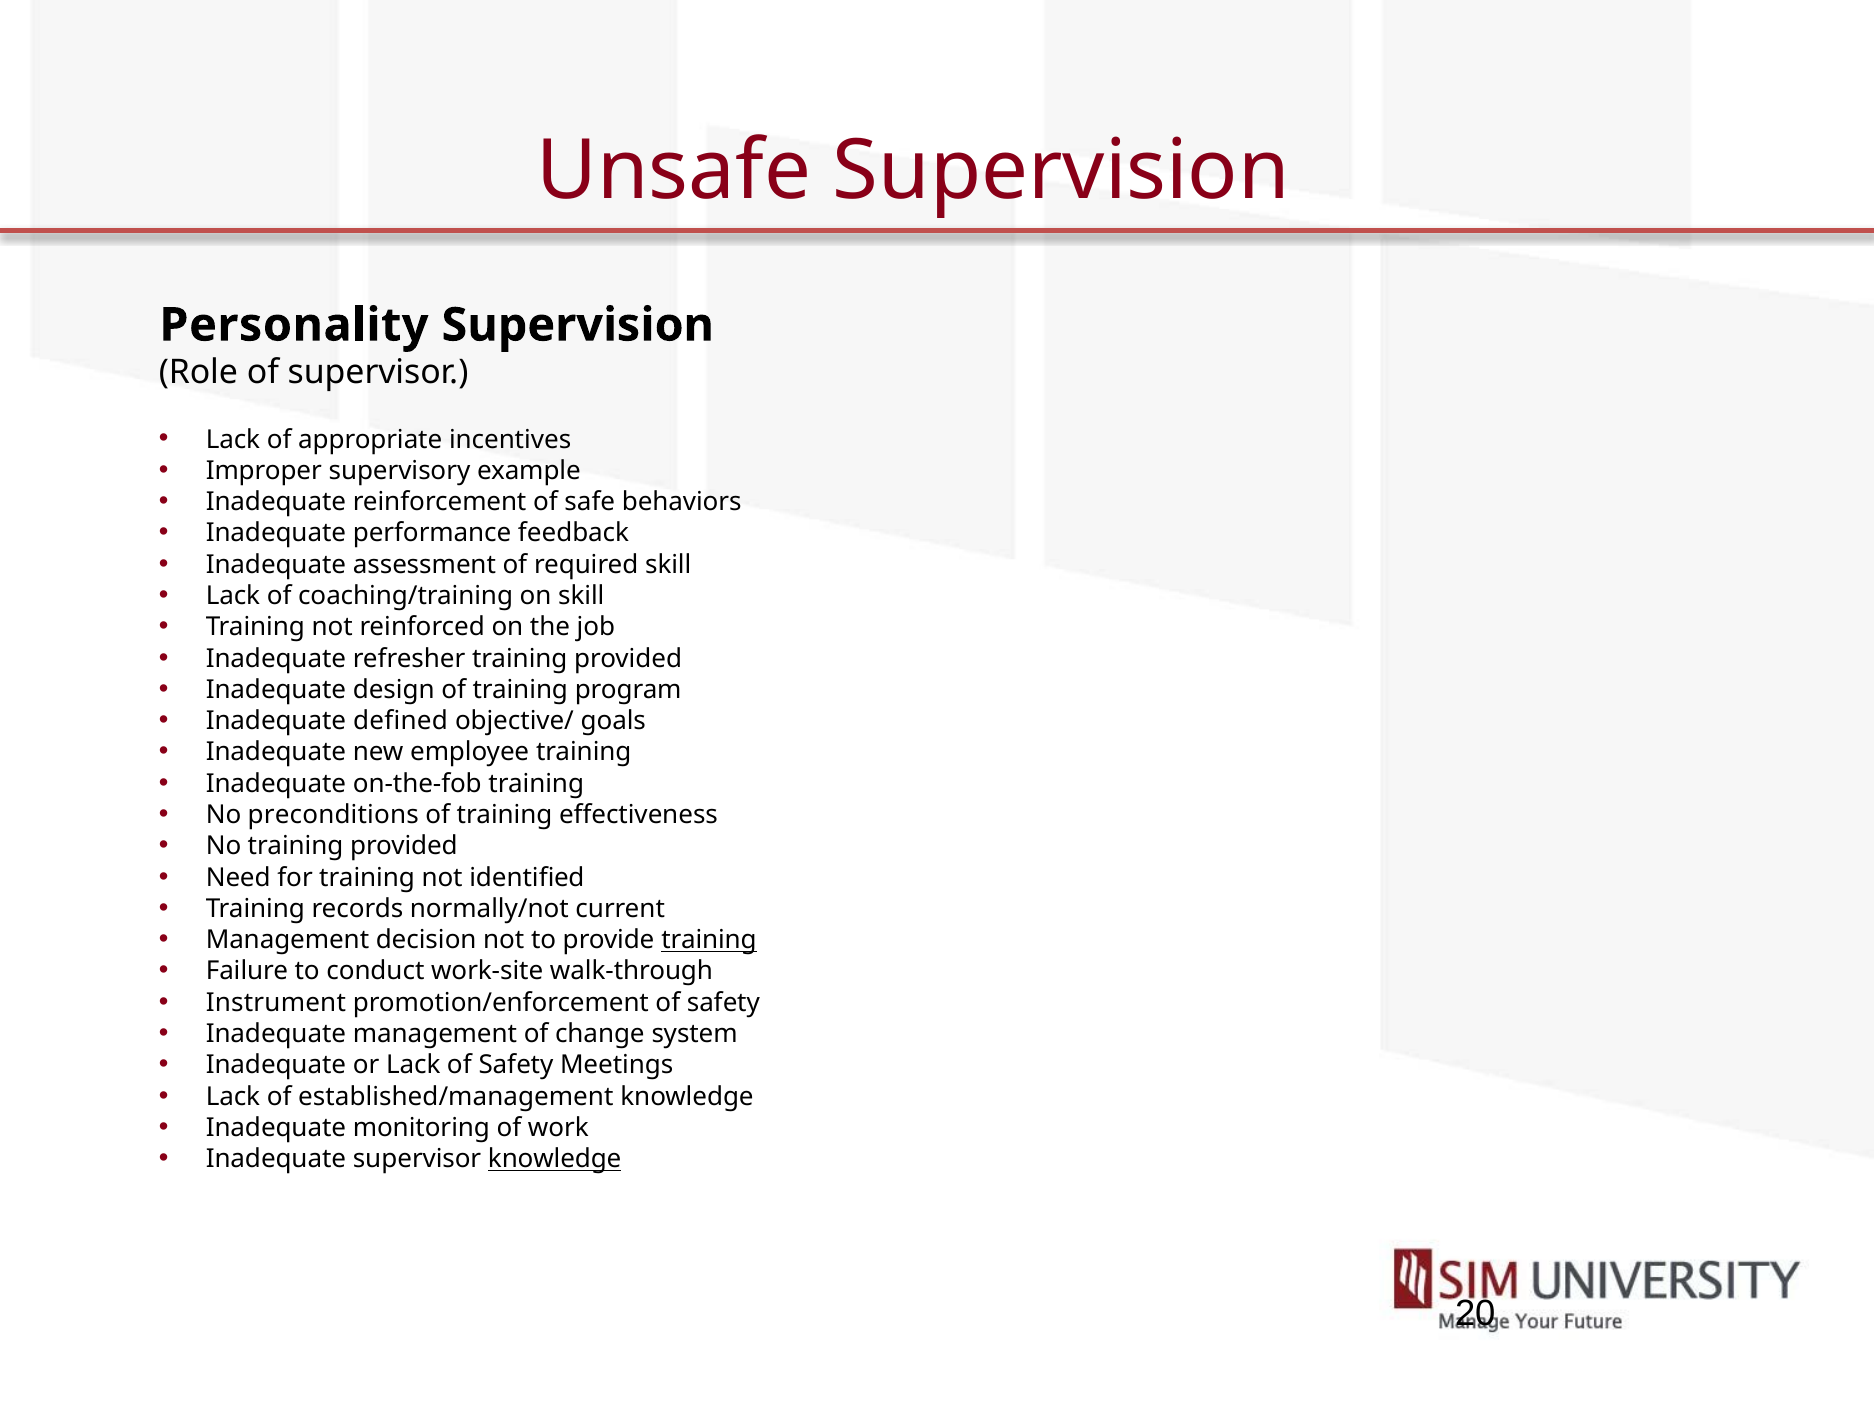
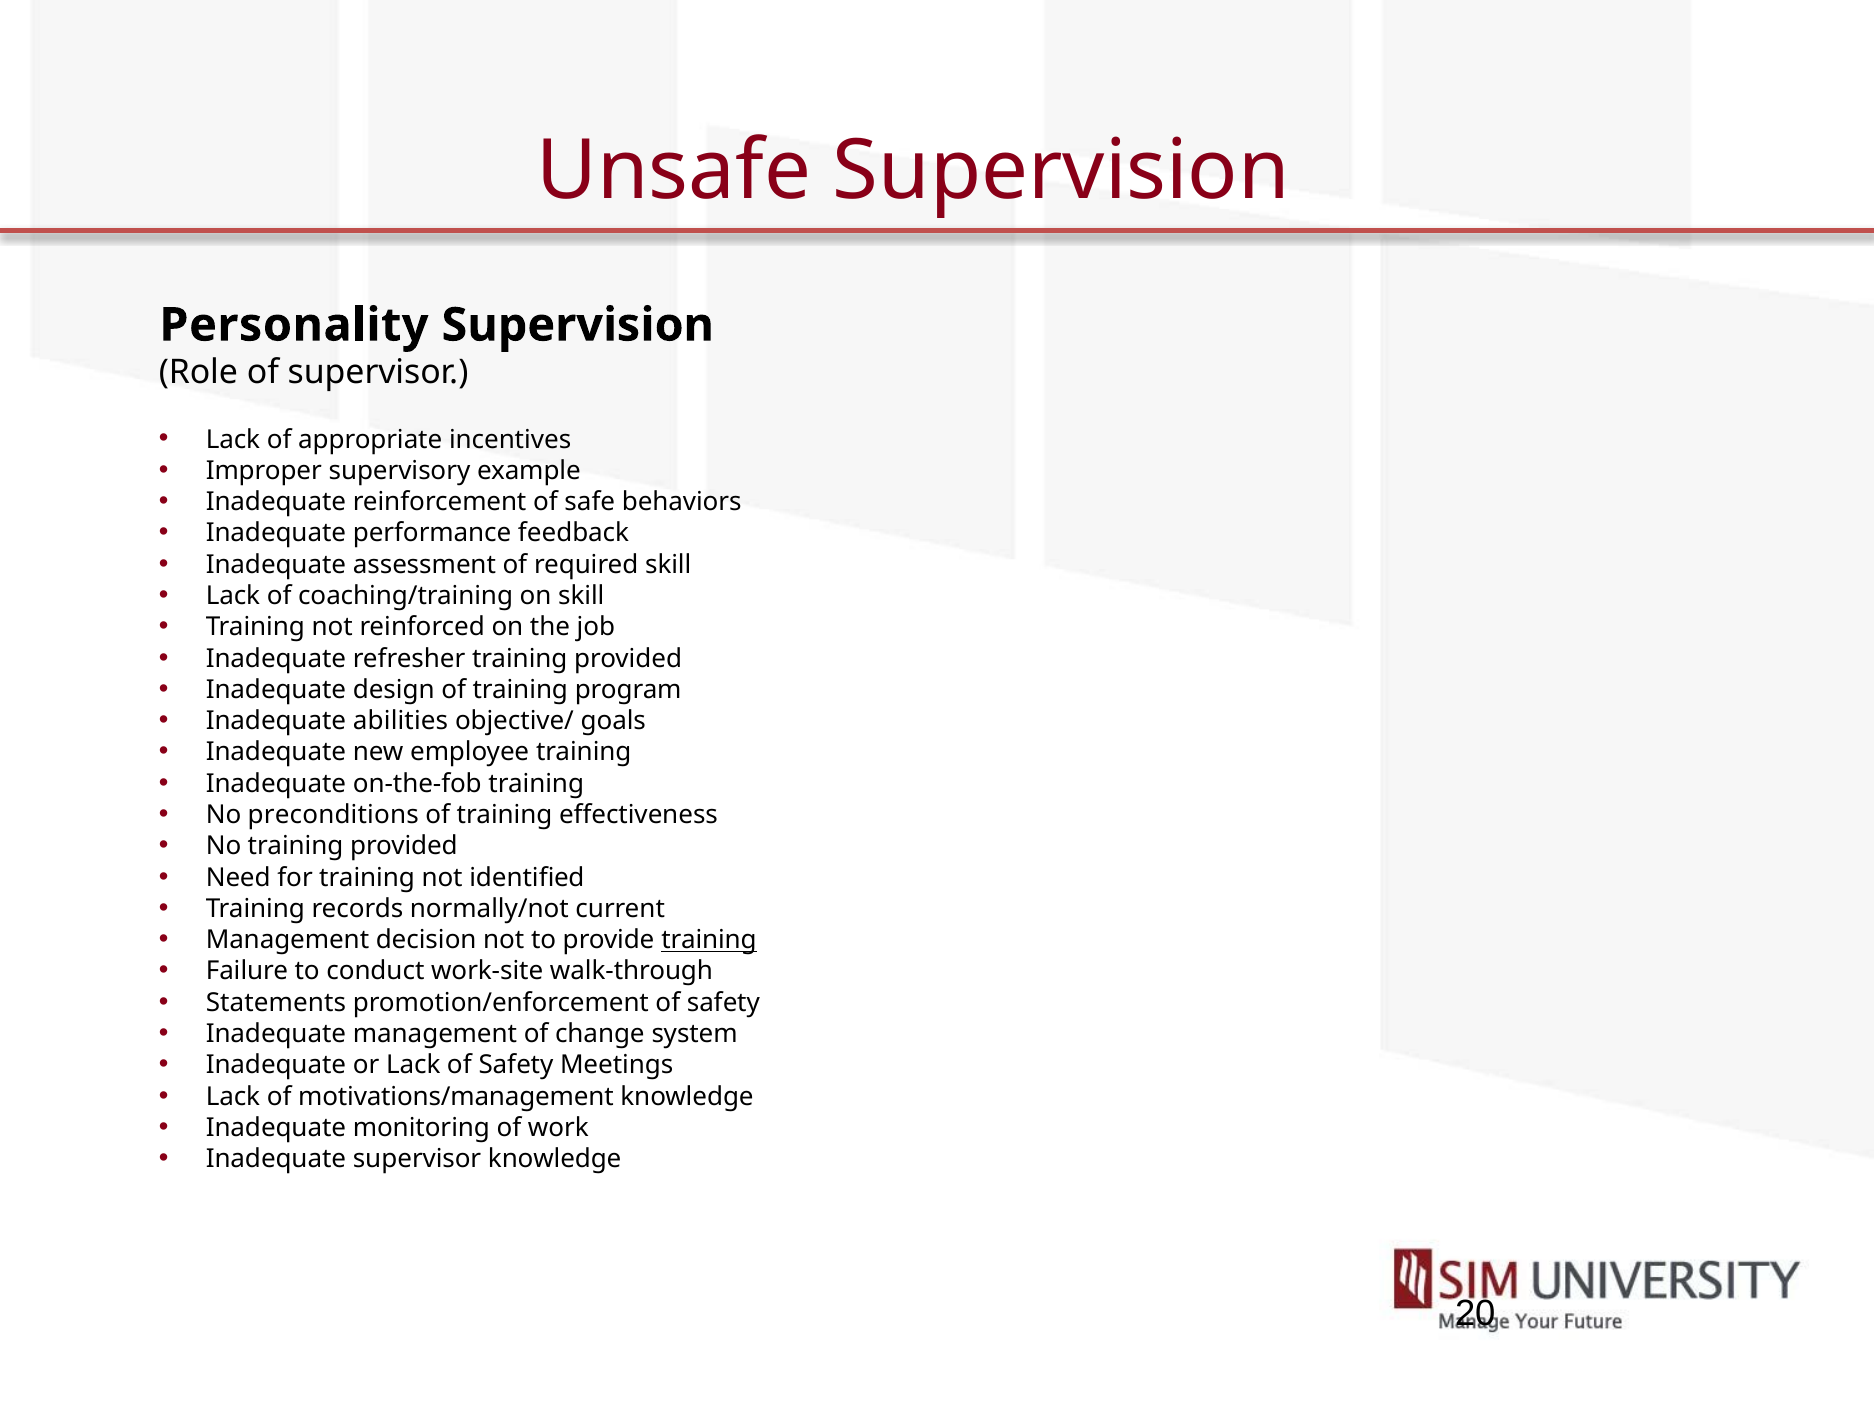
defined: defined -> abilities (401, 721)
Instrument: Instrument -> Statements (276, 1002)
established/management: established/management -> motivations/management (456, 1096)
knowledge underline: present -> none (555, 1159)
